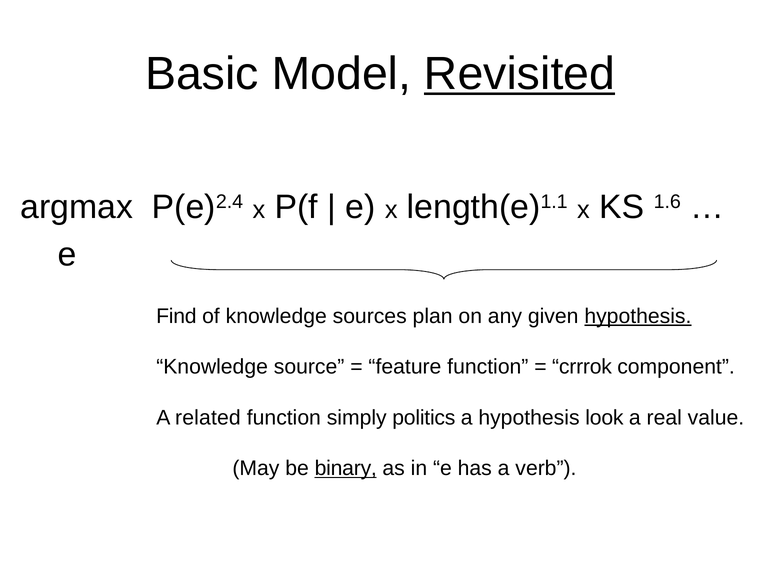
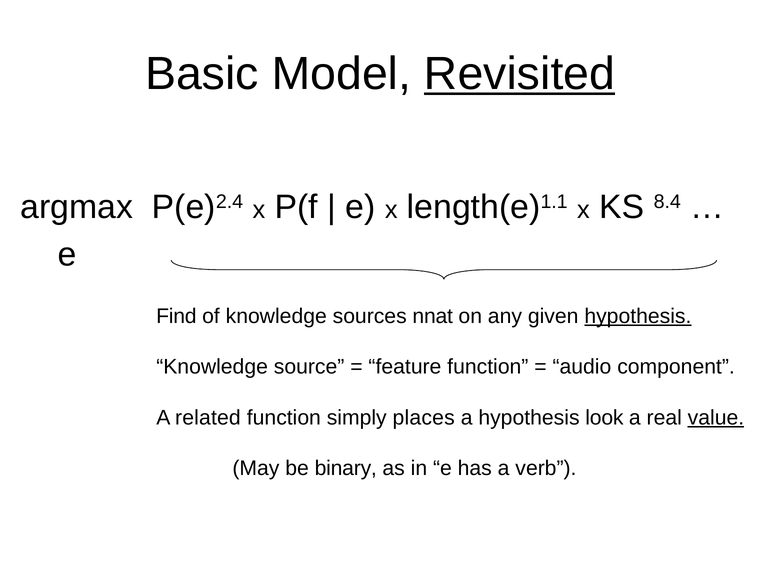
1.6: 1.6 -> 8.4 (667, 202)
plan: plan -> nnat (433, 316)
crrrok: crrrok -> audio (582, 367)
politics: politics -> places (424, 417)
value underline: none -> present (716, 417)
binary underline: present -> none (346, 468)
